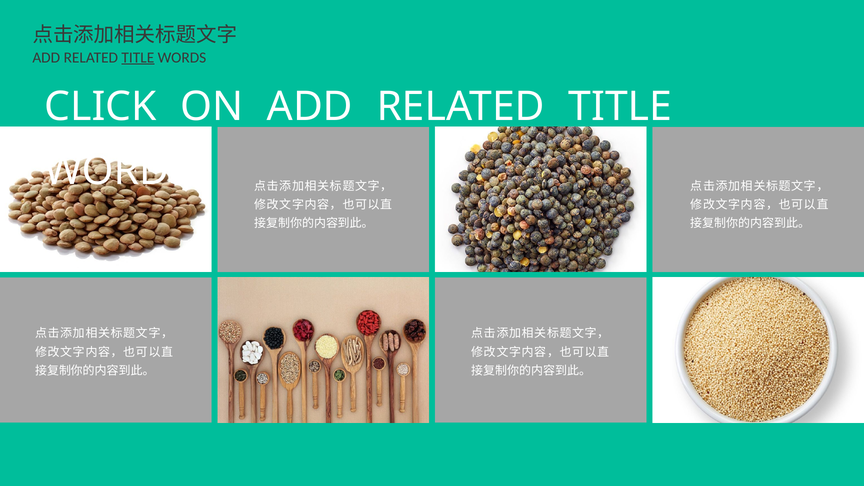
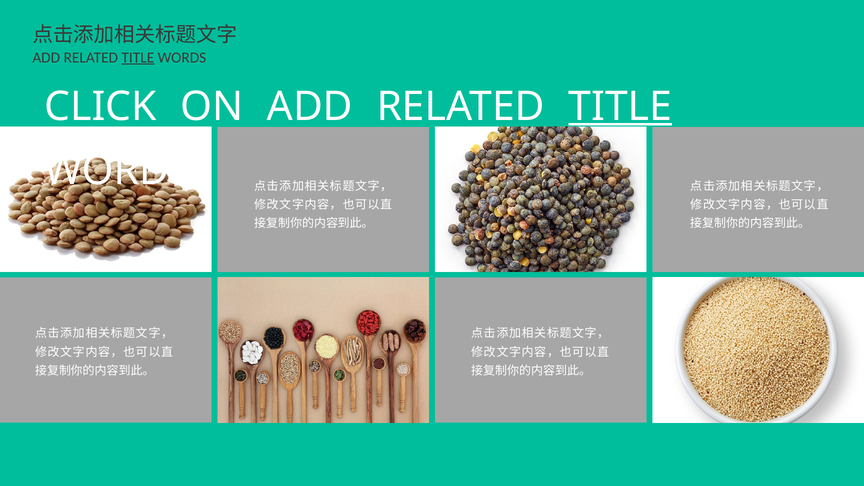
TITLE underline: none -> present (620, 107)
